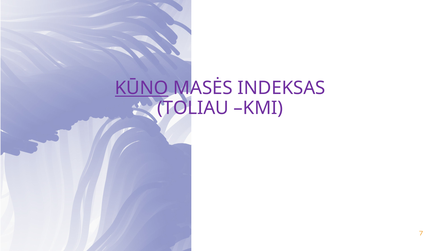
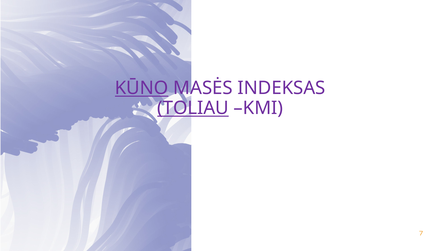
TOLIAU underline: none -> present (193, 108)
